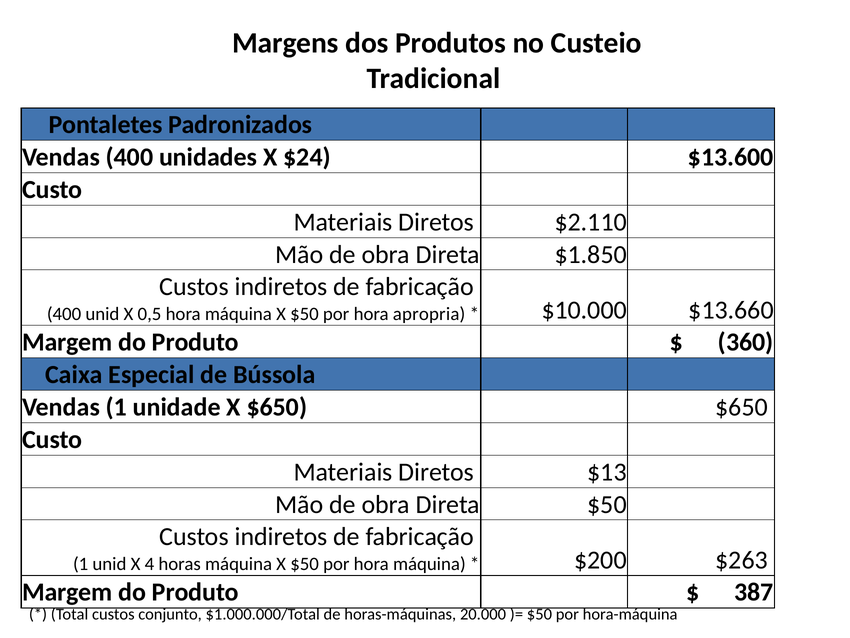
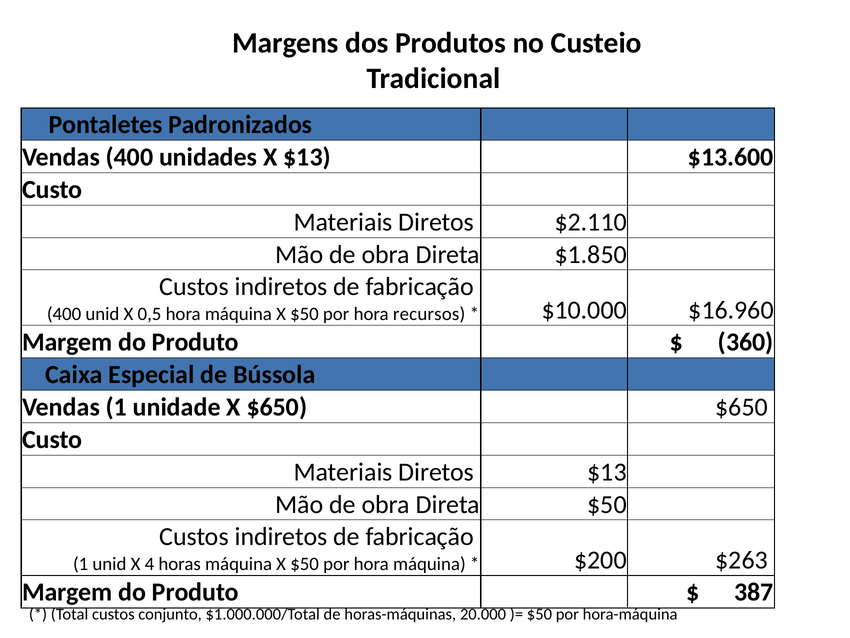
X $24: $24 -> $13 (307, 157)
apropria: apropria -> recursos (429, 314)
$13.660: $13.660 -> $16.960 (731, 310)
